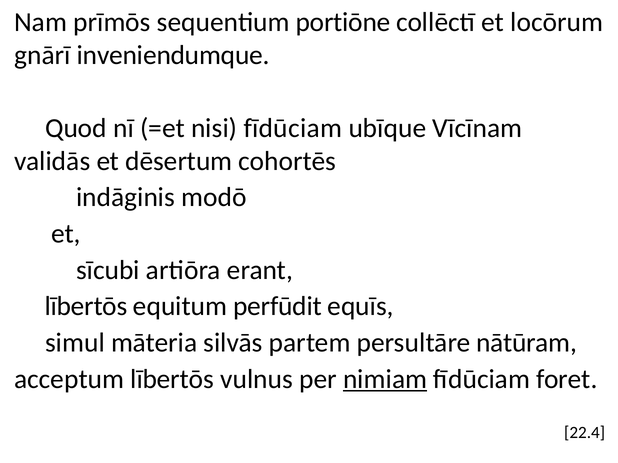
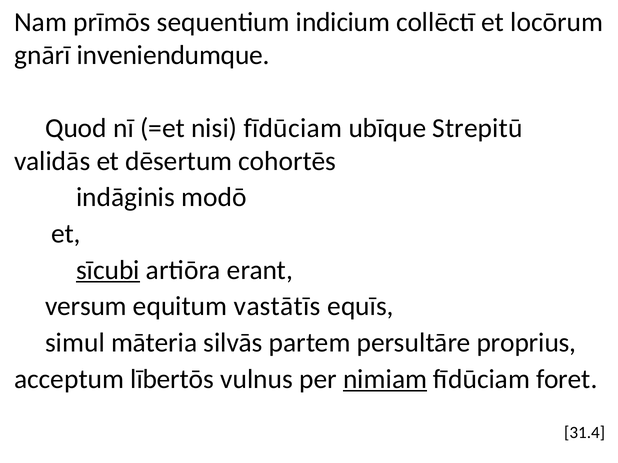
portiōne: portiōne -> indicium (343, 22)
Vīcīnam: Vīcīnam -> Strepitū (477, 128)
sīcubi underline: none -> present (108, 270)
lībertōs: lībertōs -> versum (86, 307)
perfūdit: perfūdit -> vastātīs (277, 307)
nātūram: nātūram -> proprius (526, 343)
22.4: 22.4 -> 31.4 (585, 433)
